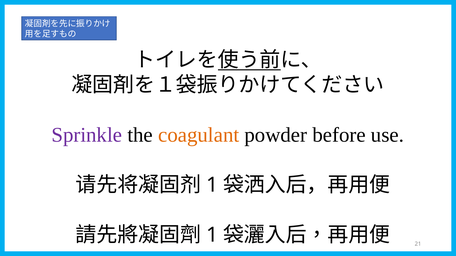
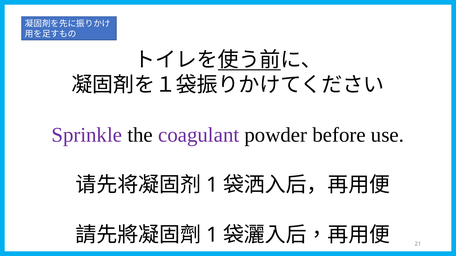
coagulant colour: orange -> purple (199, 135)
